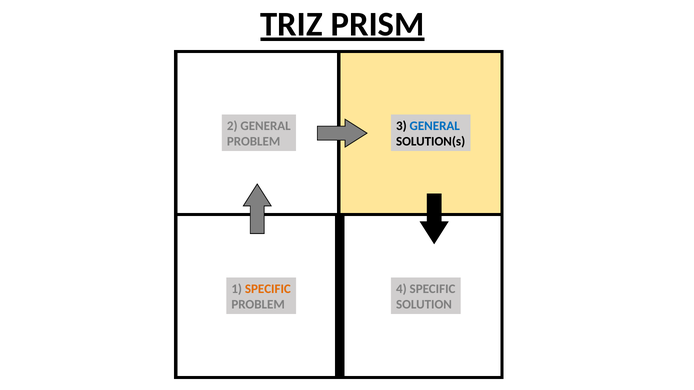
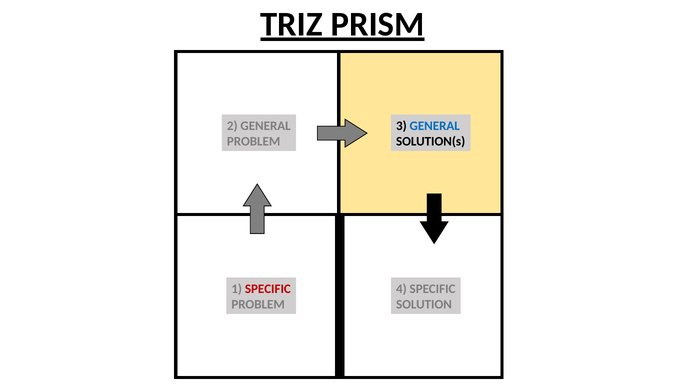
SPECIFIC colour: orange -> red (268, 289)
